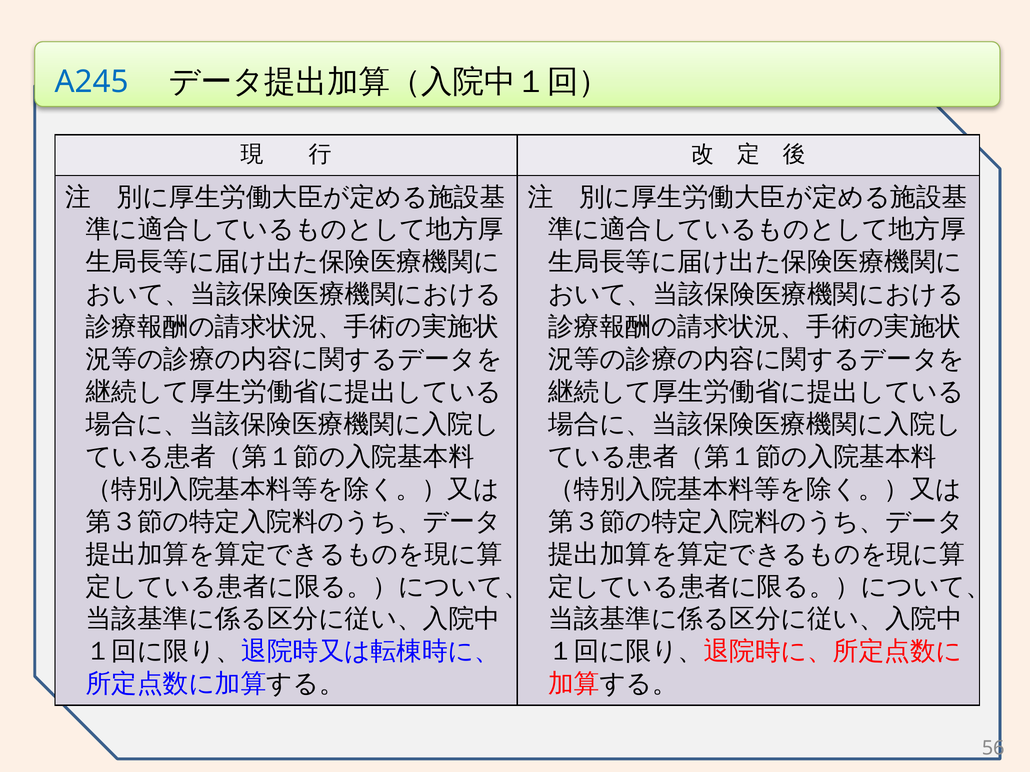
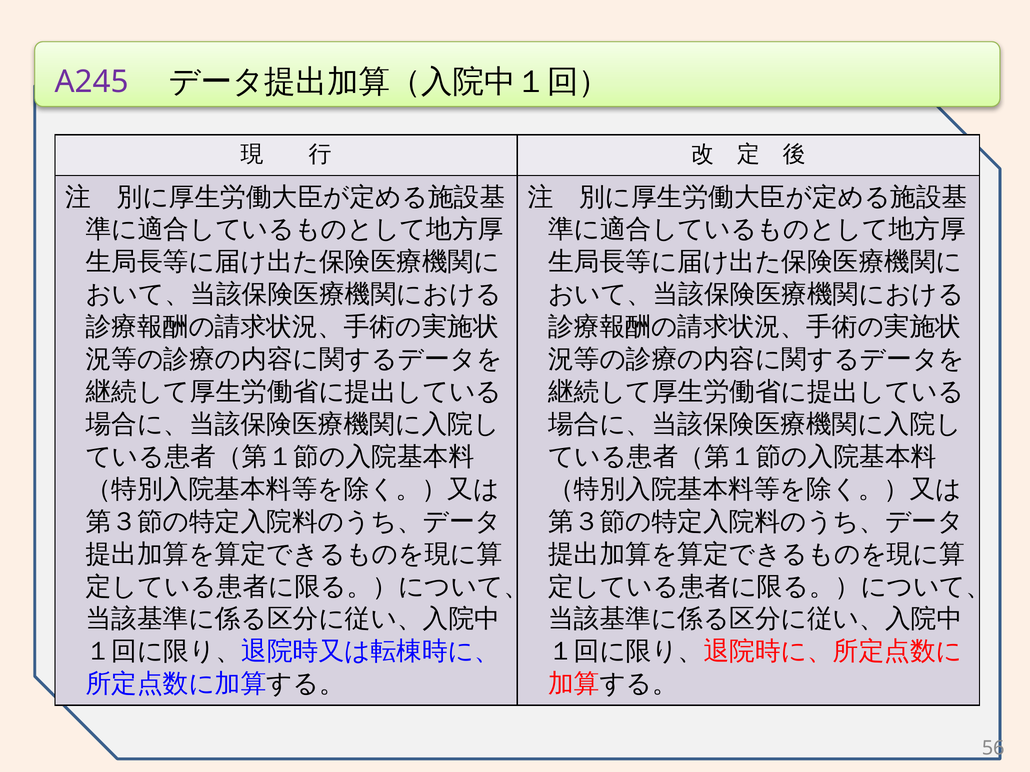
A245 colour: blue -> purple (92, 82)
